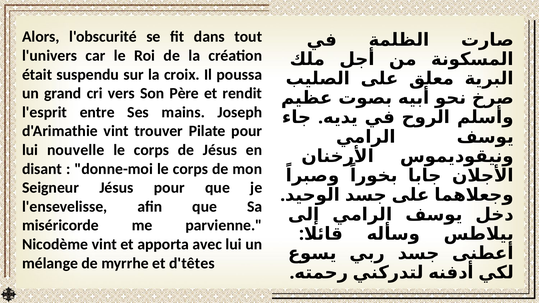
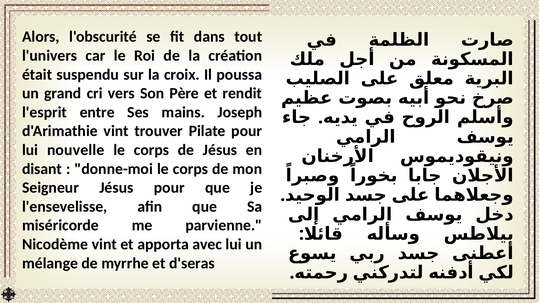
d'têtes: d'têtes -> d'seras (192, 263)
